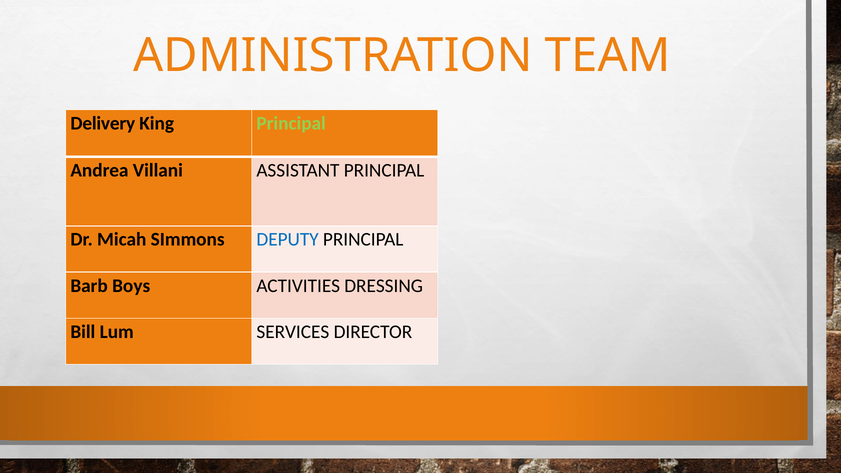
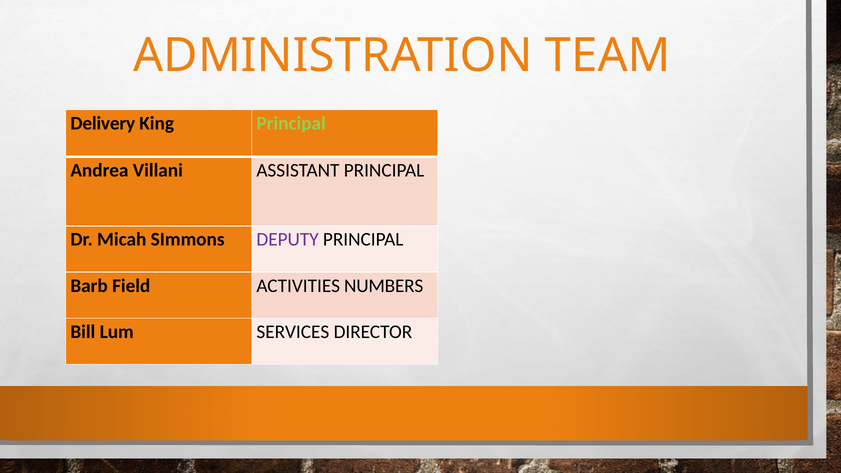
DEPUTY colour: blue -> purple (288, 240)
Boys: Boys -> Field (131, 286)
DRESSING: DRESSING -> NUMBERS (384, 286)
